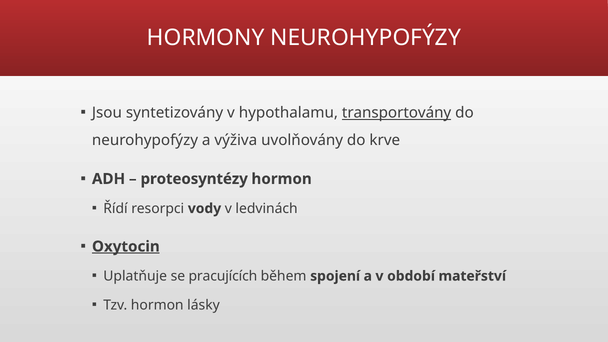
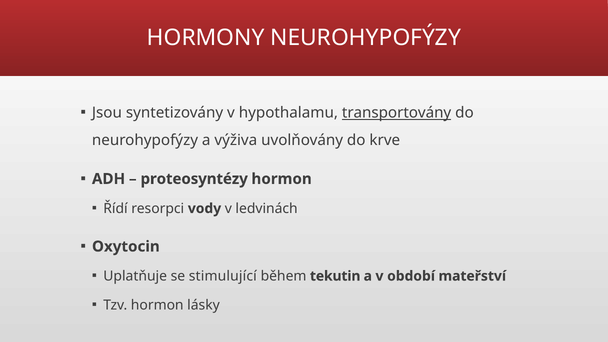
Oxytocin underline: present -> none (126, 247)
pracujících: pracujících -> stimulující (223, 276)
spojení: spojení -> tekutin (335, 276)
